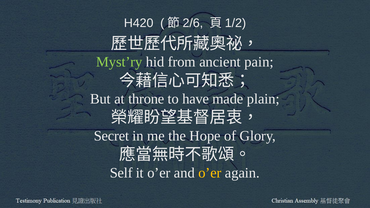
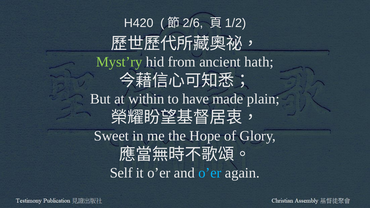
pain: pain -> hath (259, 62)
throne: throne -> within (146, 99)
Secret: Secret -> Sweet (111, 136)
o’er colour: yellow -> light blue (210, 173)
